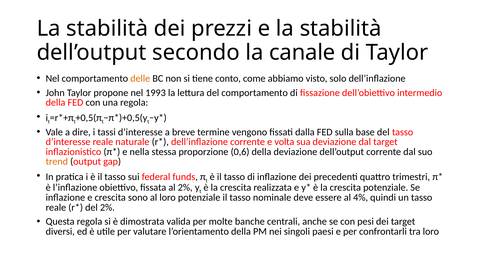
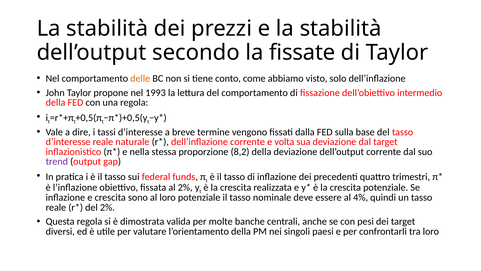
canale: canale -> fissate (302, 52)
0,6: 0,6 -> 8,2 (240, 151)
trend colour: orange -> purple (57, 161)
